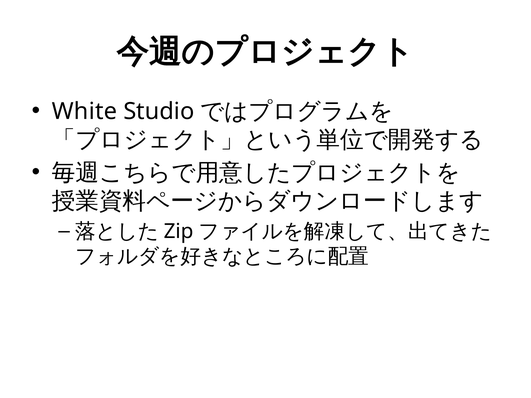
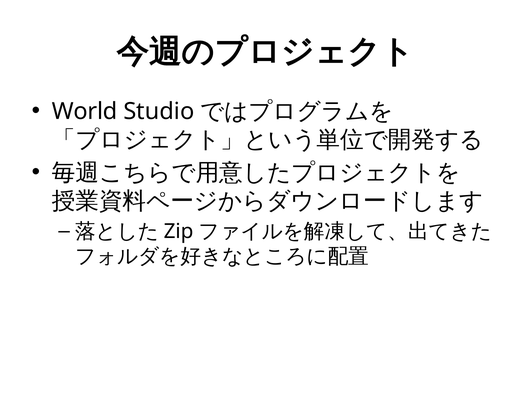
White: White -> World (85, 111)
